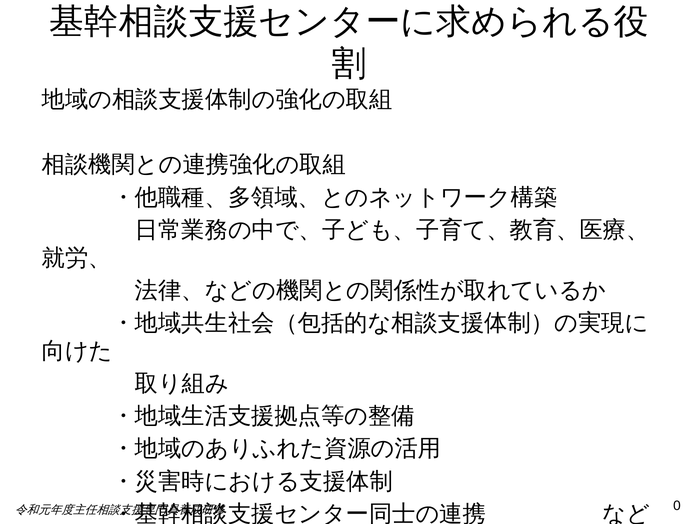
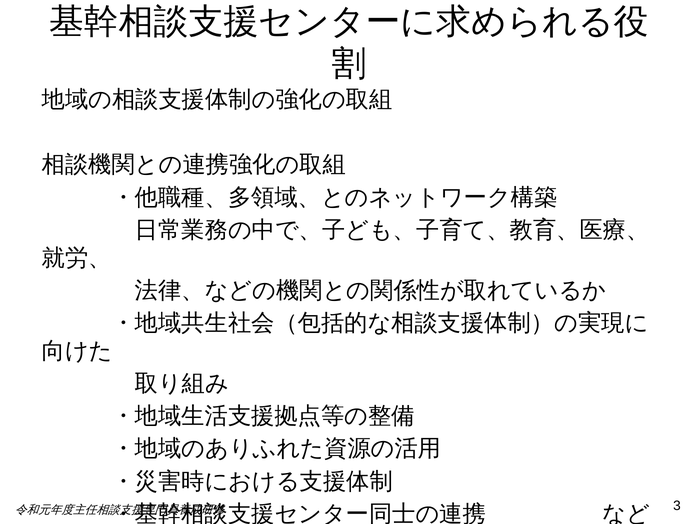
0: 0 -> 3 (677, 505)
